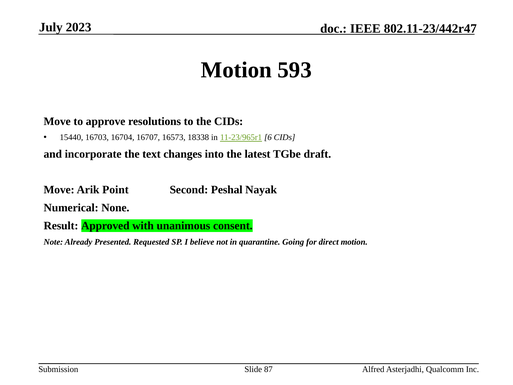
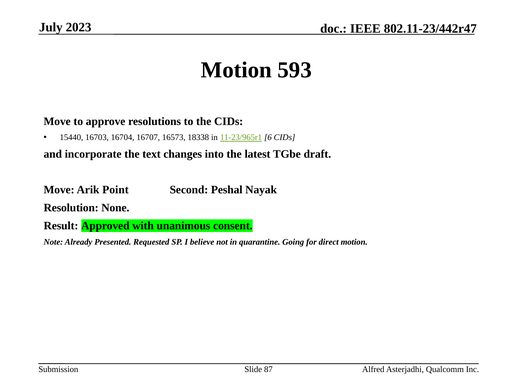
Numerical: Numerical -> Resolution (71, 208)
